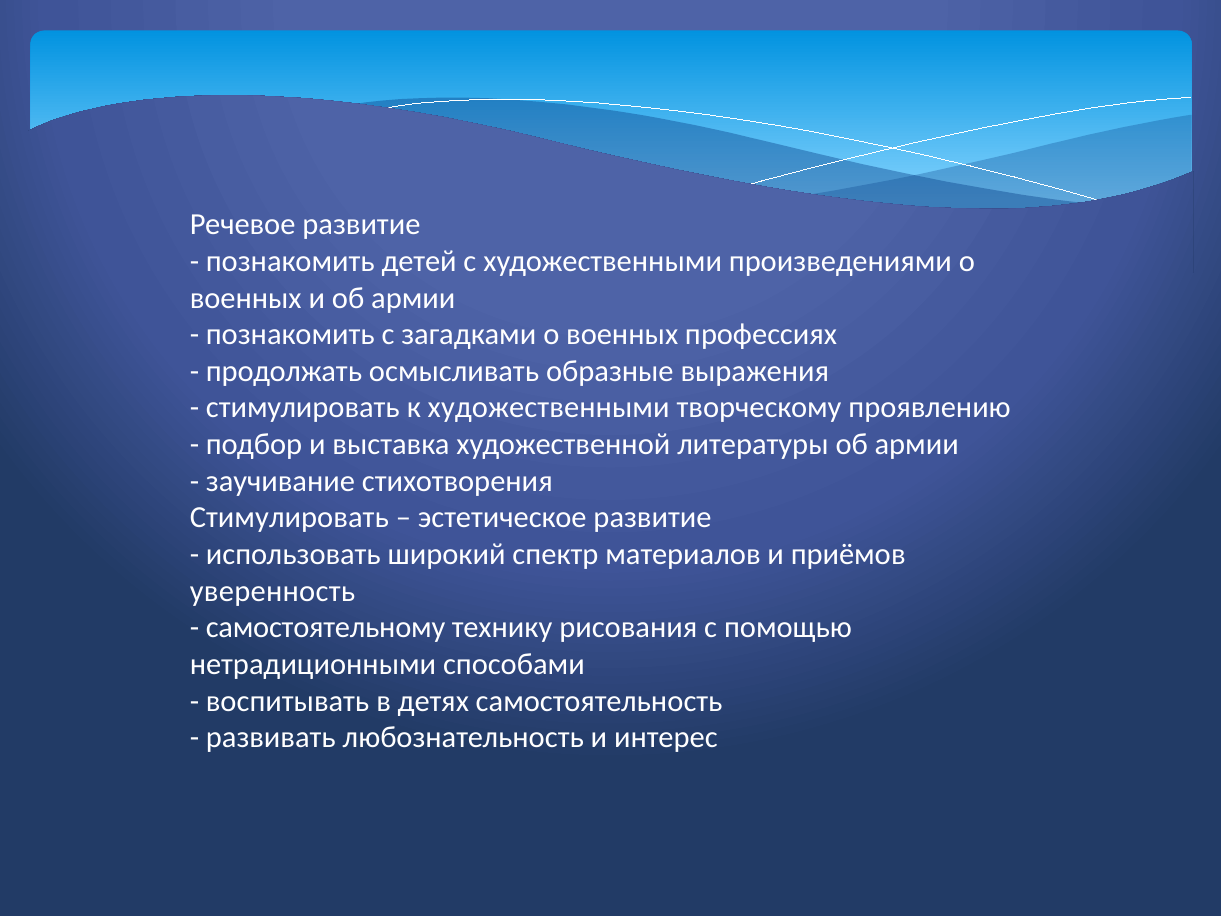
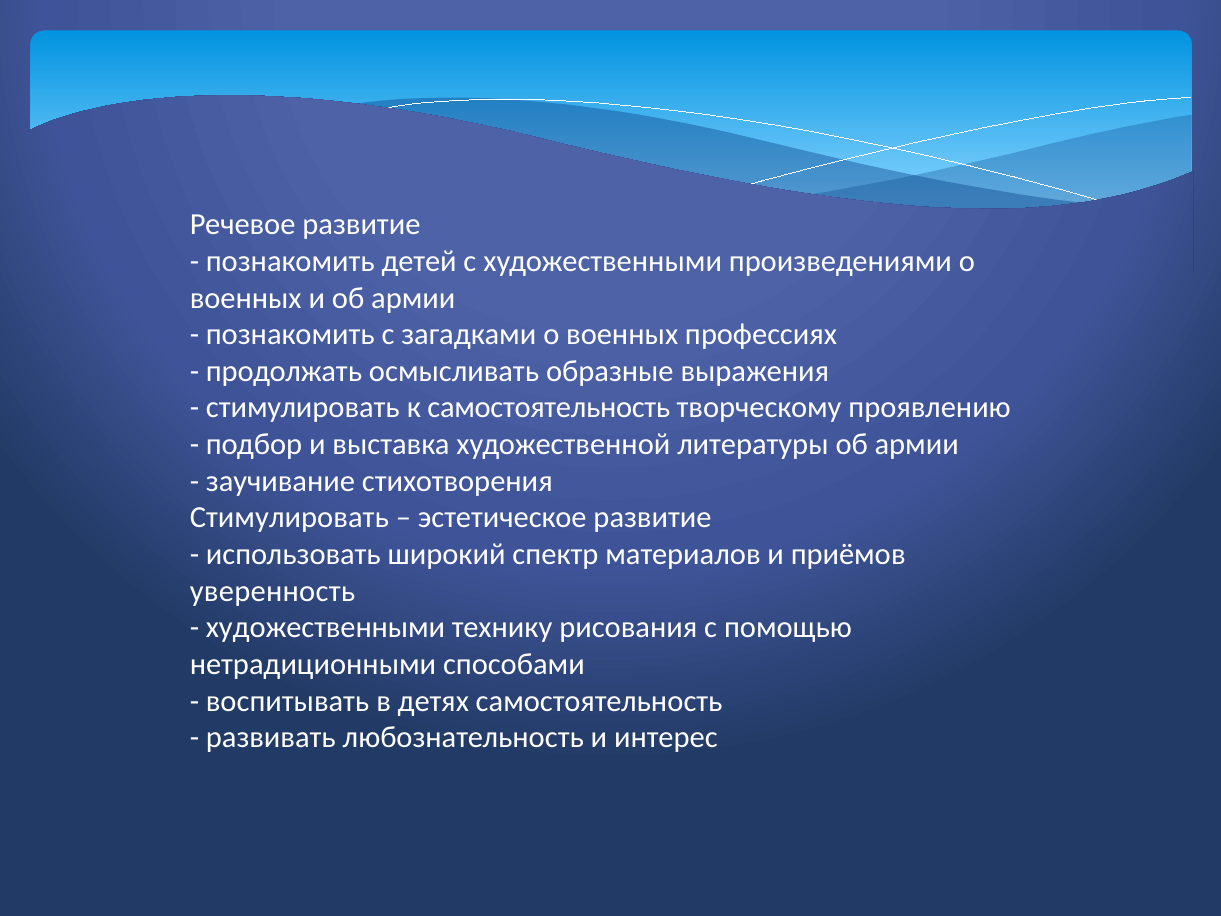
к художественными: художественными -> самостоятельность (549, 408)
самостоятельному: самостоятельному -> художественными (326, 628)
